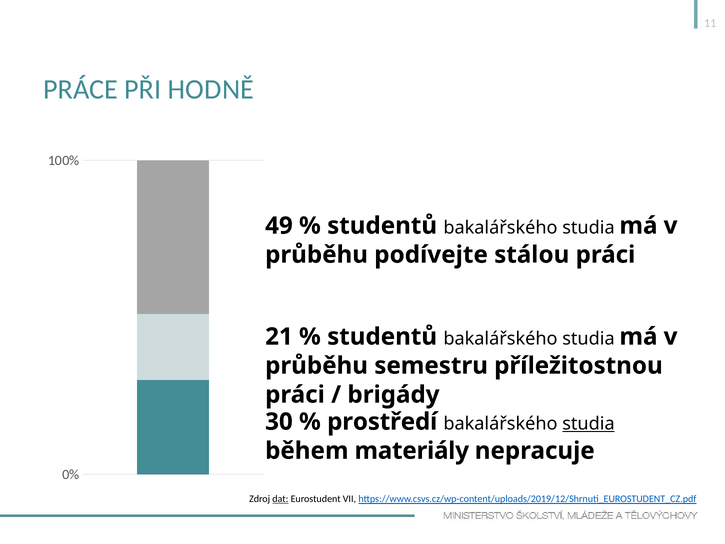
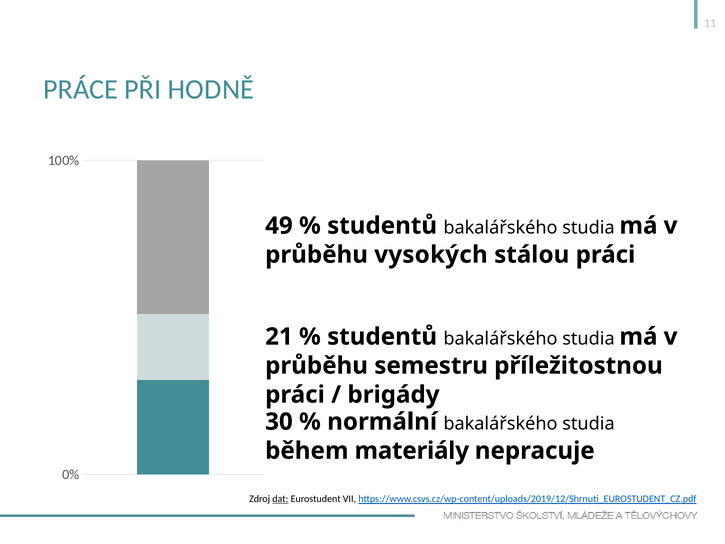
podívejte: podívejte -> vysokých (431, 255)
prostředí: prostředí -> normální (382, 422)
studia underline: present -> none (588, 424)
